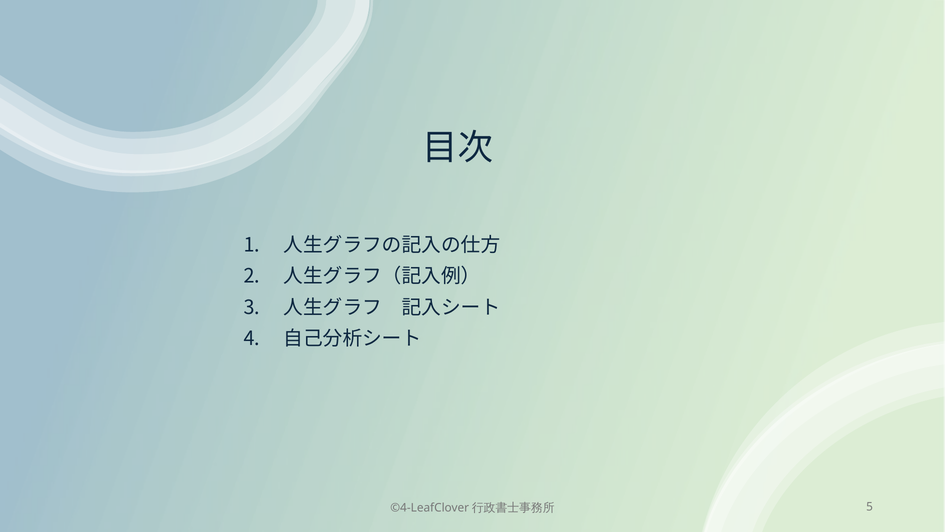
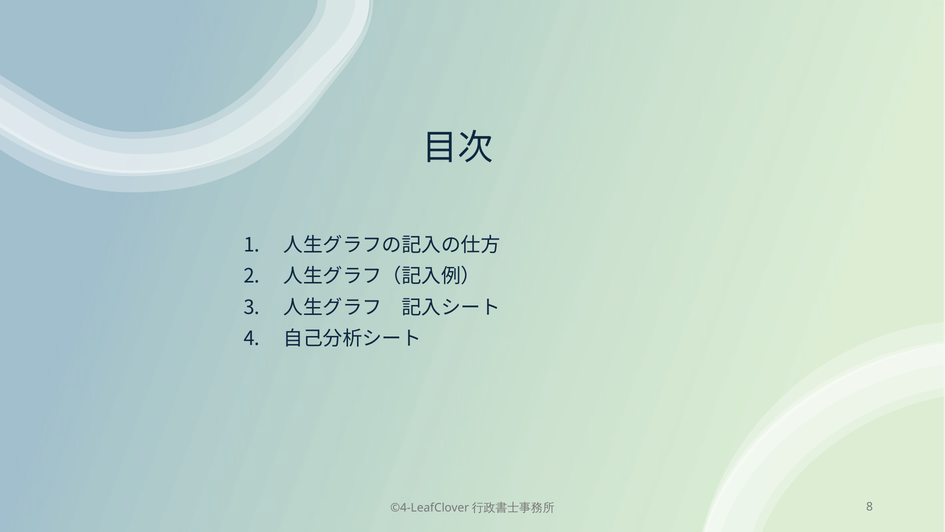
5: 5 -> 8 (870, 507)
